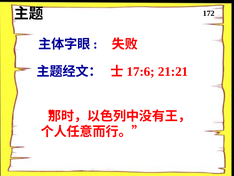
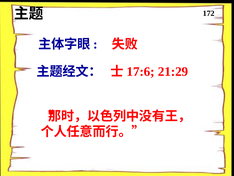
21:21: 21:21 -> 21:29 (173, 71)
